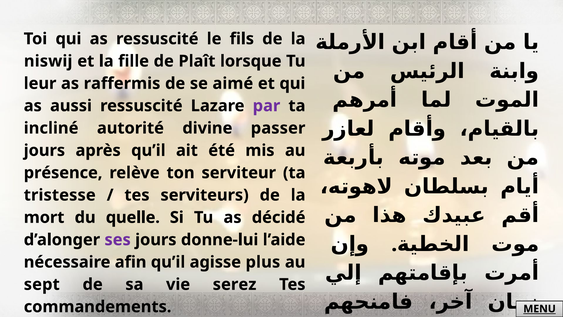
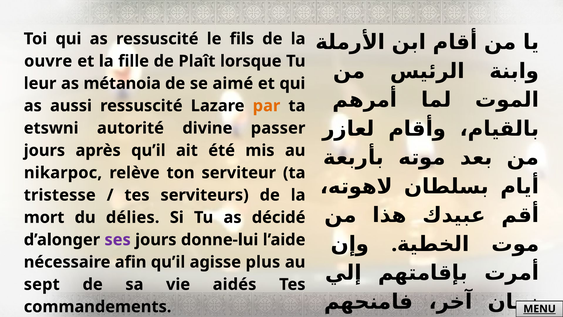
niswij: niswij -> ouvre (48, 61)
raffermis: raffermis -> métanoia (122, 83)
par colour: purple -> orange (266, 106)
incliné: incliné -> etswni (51, 128)
présence: présence -> nikarpoc (63, 173)
quelle: quelle -> délies (133, 217)
serez: serez -> aidés (235, 284)
